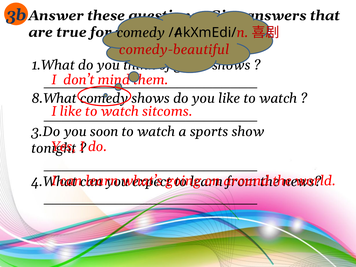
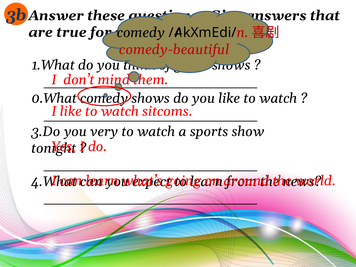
8.What: 8.What -> 0.What (54, 98)
soon: soon -> very (104, 132)
